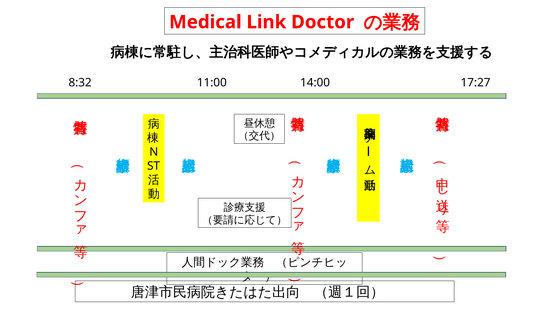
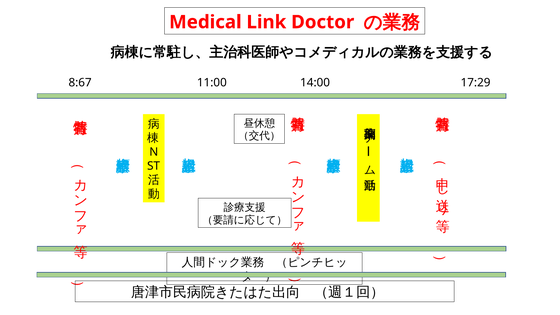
8:32: 8:32 -> 8:67 (80, 83)
17:27: 17:27 -> 17:29 (476, 83)
